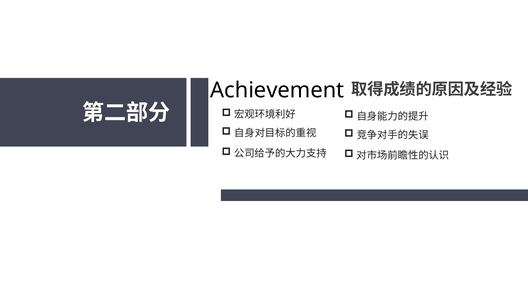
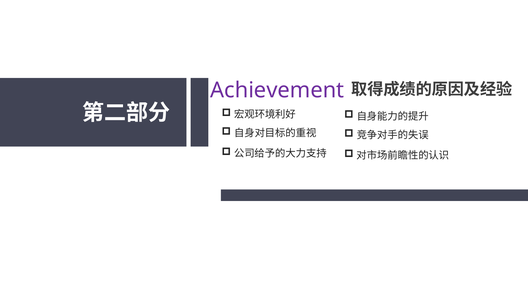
Achievement colour: black -> purple (277, 90)
